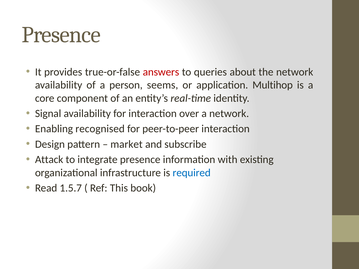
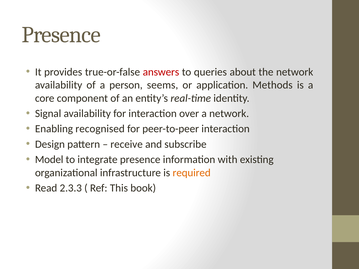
Multihop: Multihop -> Methods (273, 85)
market: market -> receive (127, 144)
Attack: Attack -> Model (49, 160)
required colour: blue -> orange (192, 173)
1.5.7: 1.5.7 -> 2.3.3 (71, 188)
